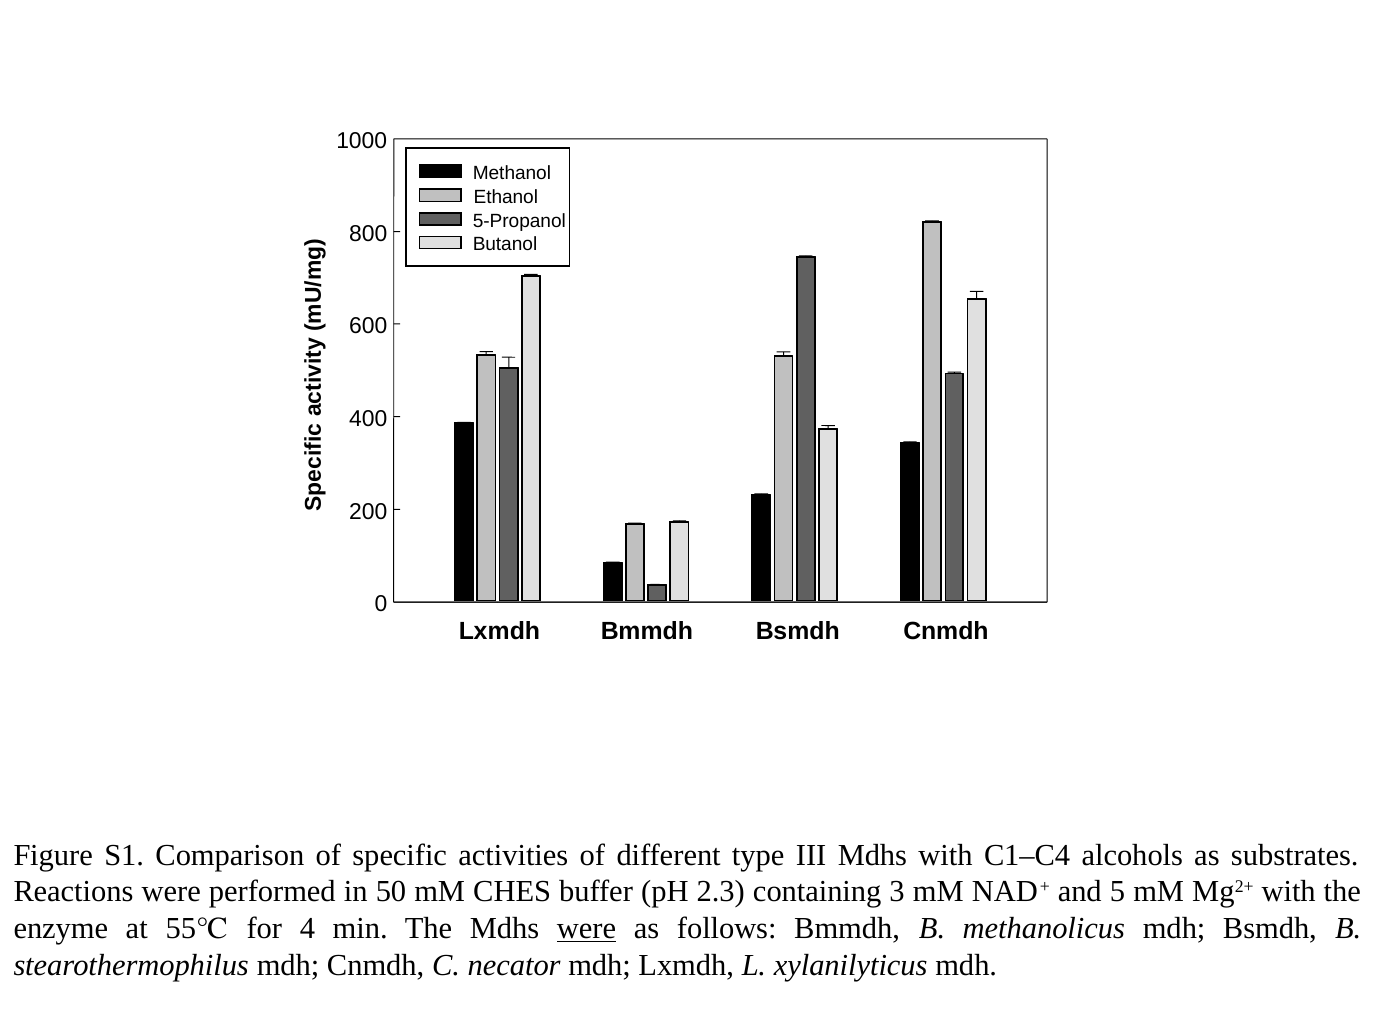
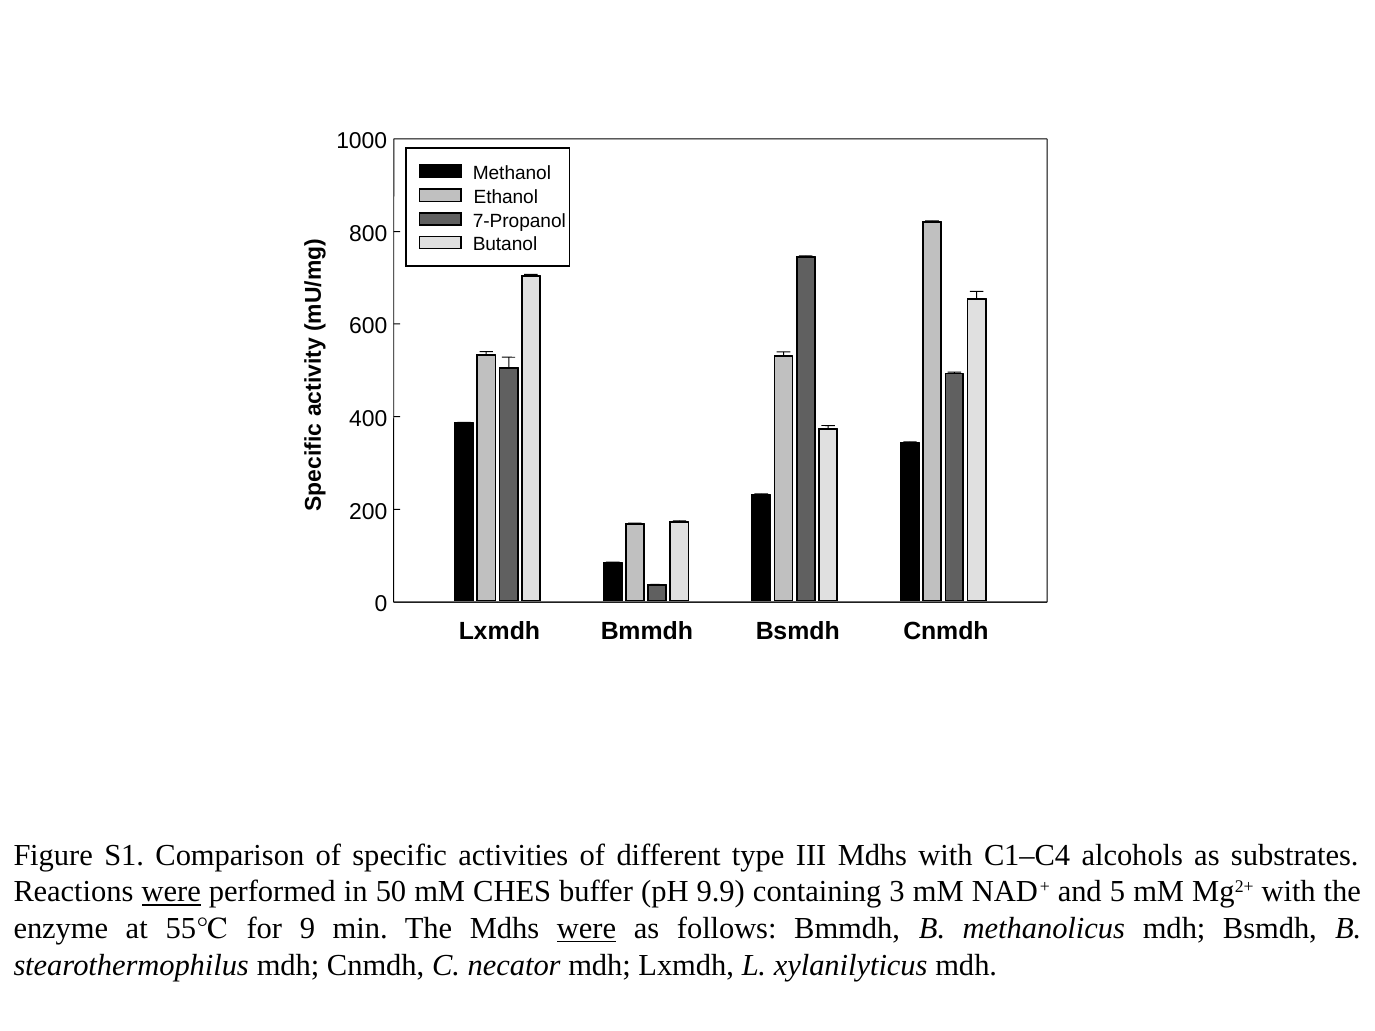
5-Propanol: 5-Propanol -> 7-Propanol (519, 221)
were underline: none -> present (171, 892)
2.3: 2.3 -> 9.9 (721, 892)
4: 4 -> 9 (307, 929)
